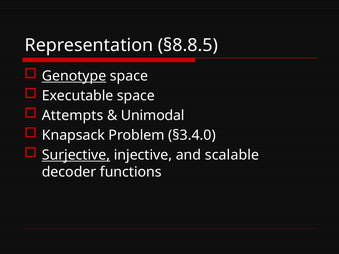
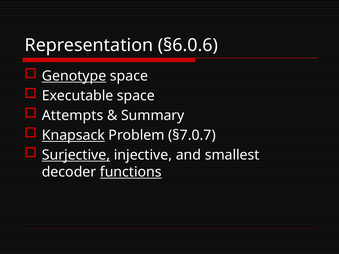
§8.8.5: §8.8.5 -> §6.0.6 (188, 45)
Unimodal: Unimodal -> Summary (153, 116)
Knapsack underline: none -> present (73, 135)
§3.4.0: §3.4.0 -> §7.0.7 (192, 135)
scalable: scalable -> smallest (232, 155)
functions underline: none -> present (131, 172)
